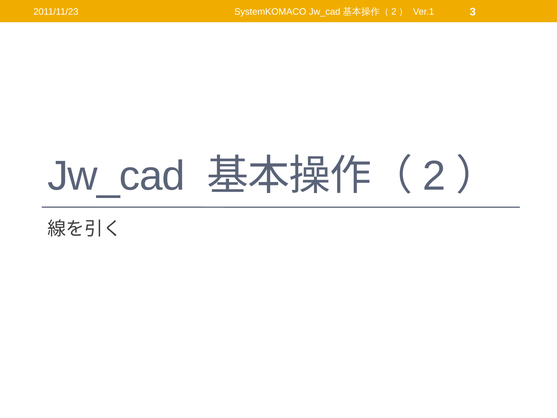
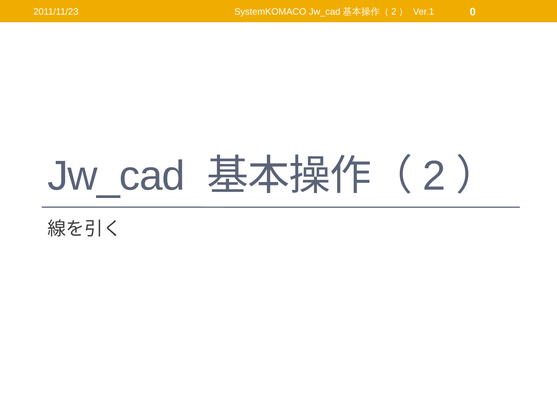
3: 3 -> 0 (473, 12)
